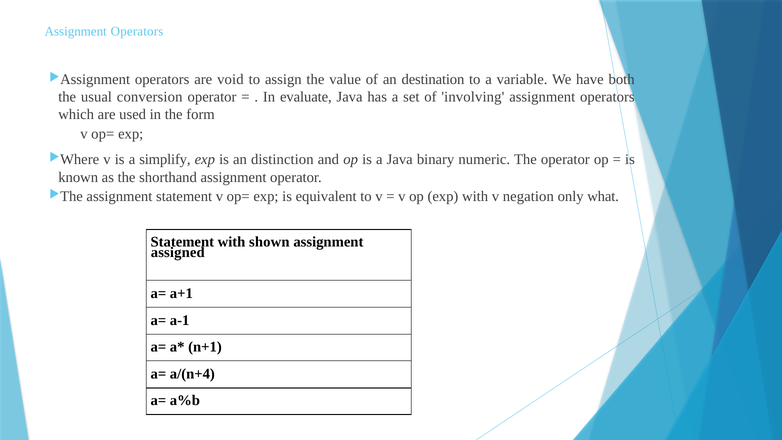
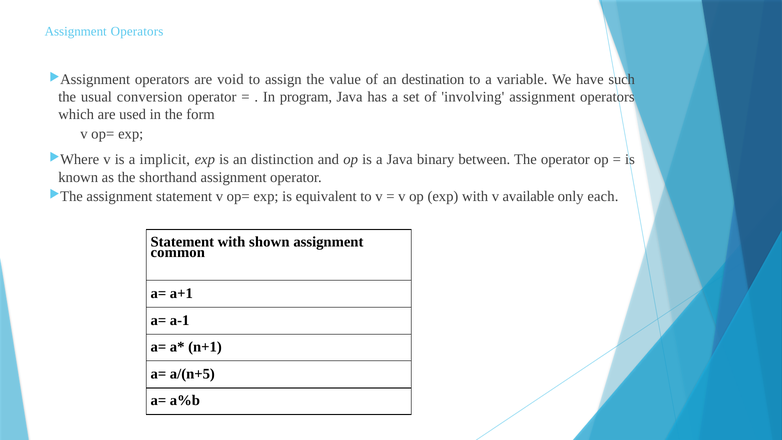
both: both -> such (622, 79)
evaluate: evaluate -> program (306, 97)
simplify: simplify -> implicit (165, 160)
numeric: numeric -> between (484, 160)
negation: negation -> available (528, 196)
what: what -> each (603, 196)
assigned: assigned -> common (178, 252)
a/(n+4: a/(n+4 -> a/(n+5 (192, 374)
